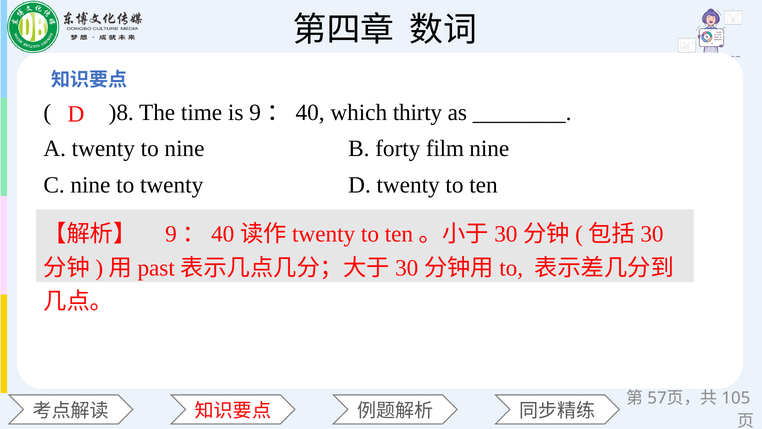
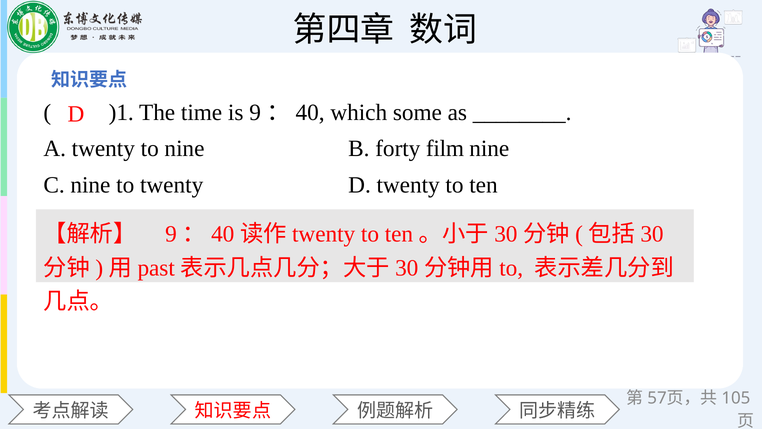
)8: )8 -> )1 (121, 112)
thirty: thirty -> some (417, 112)
